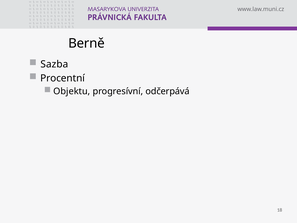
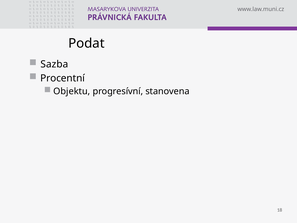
Berně: Berně -> Podat (86, 43)
odčerpává: odčerpává -> stanovena (168, 91)
